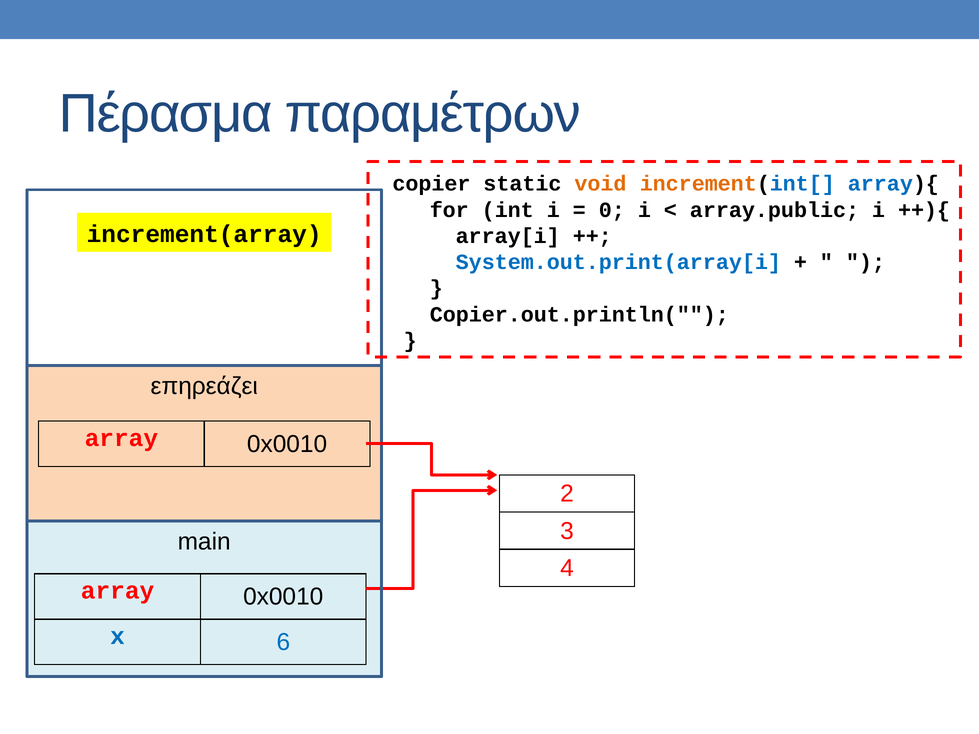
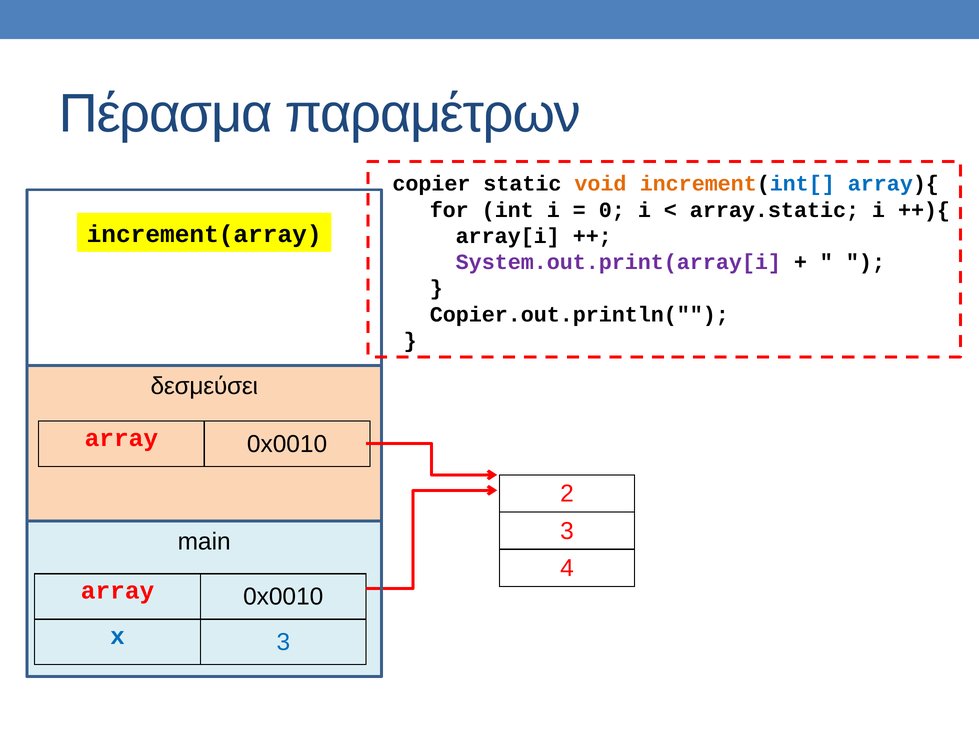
array.public: array.public -> array.static (774, 210)
System.out.print(array[i colour: blue -> purple (618, 262)
επηρεάζει: επηρεάζει -> δεσμεύσει (204, 386)
x 6: 6 -> 3 (283, 643)
